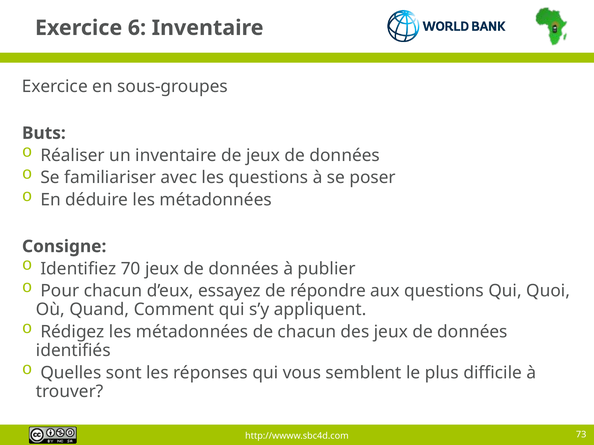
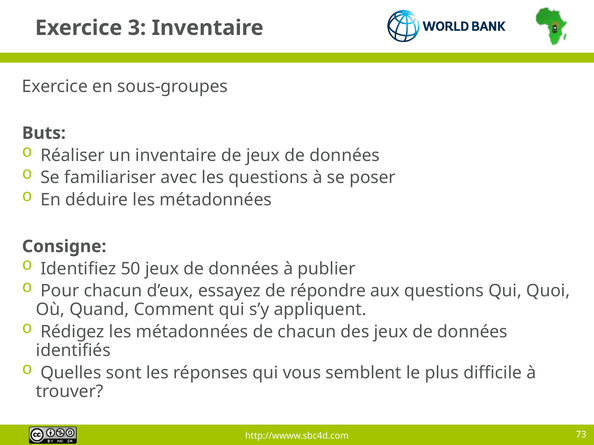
6: 6 -> 3 (137, 28)
70: 70 -> 50 (131, 269)
